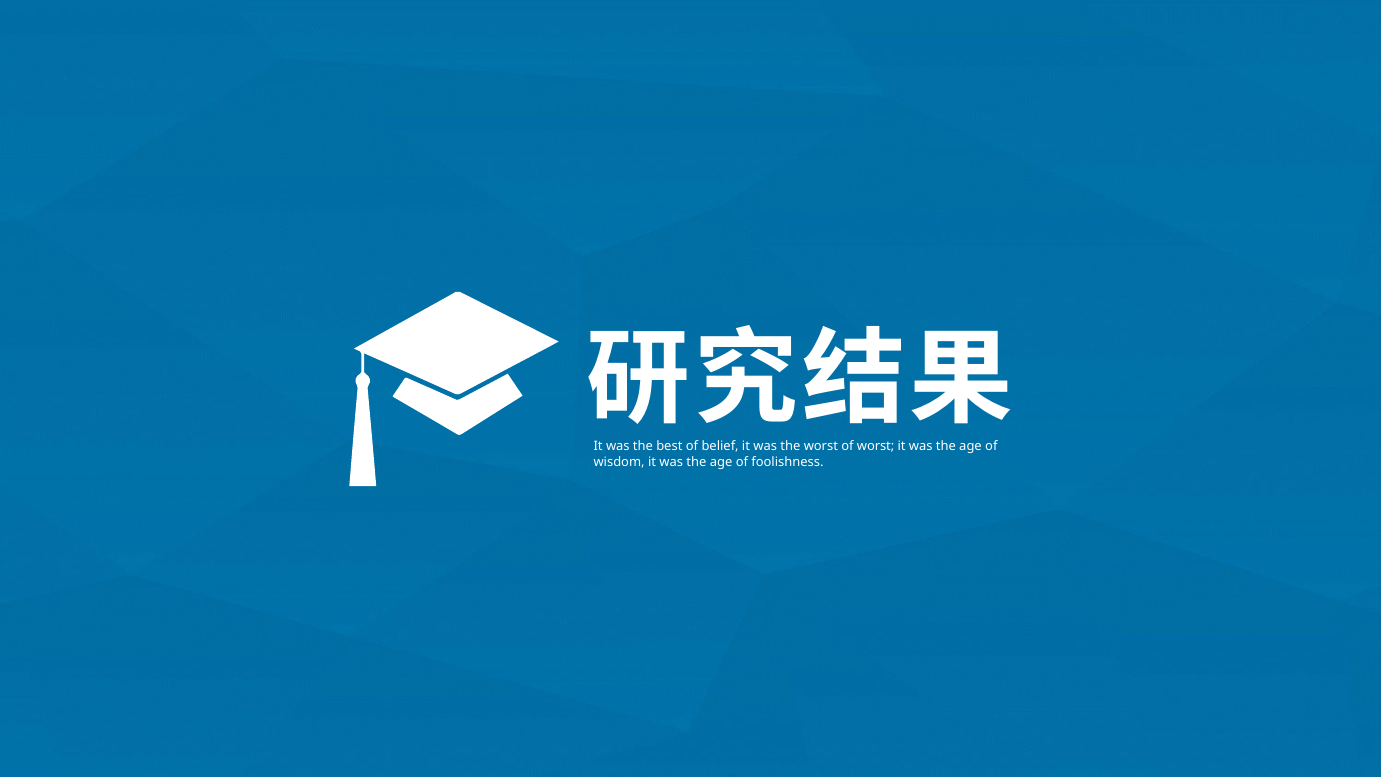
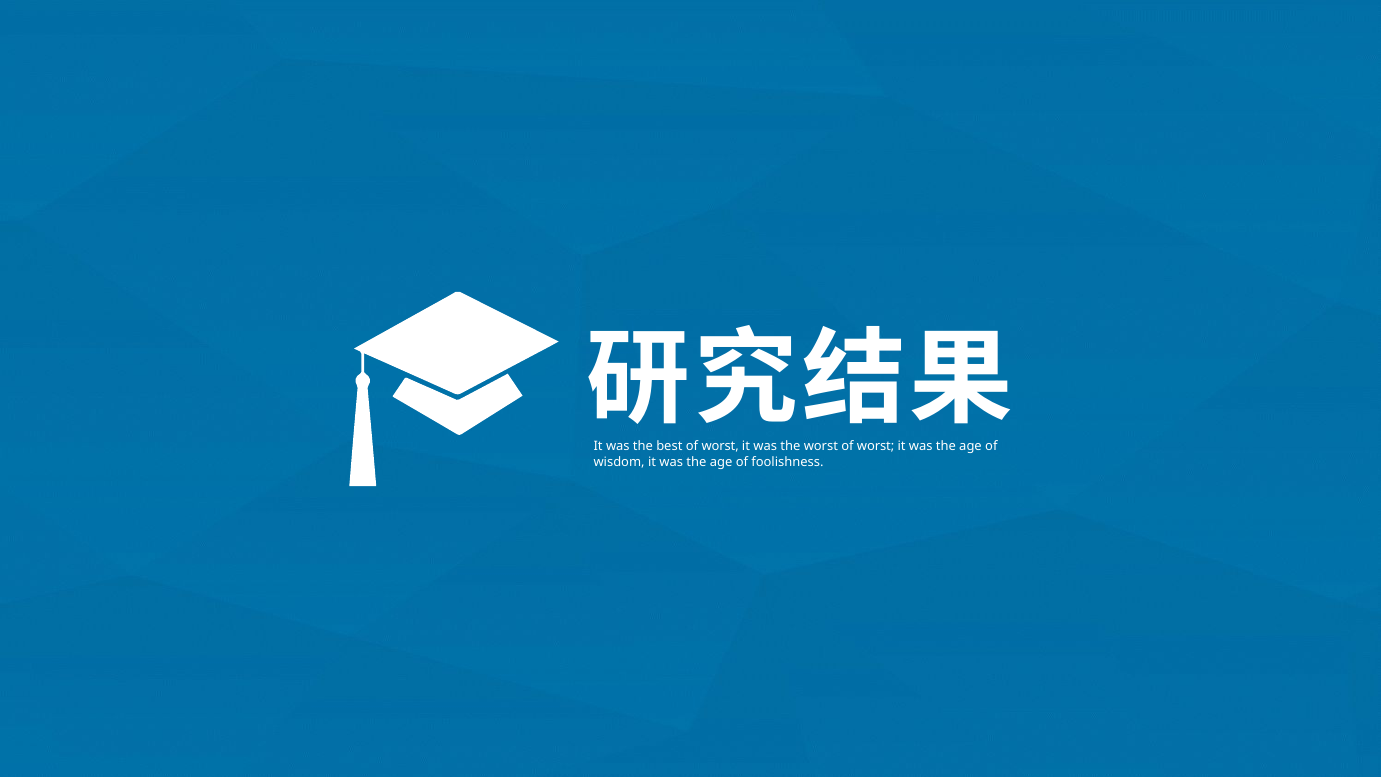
best of belief: belief -> worst (720, 446)
